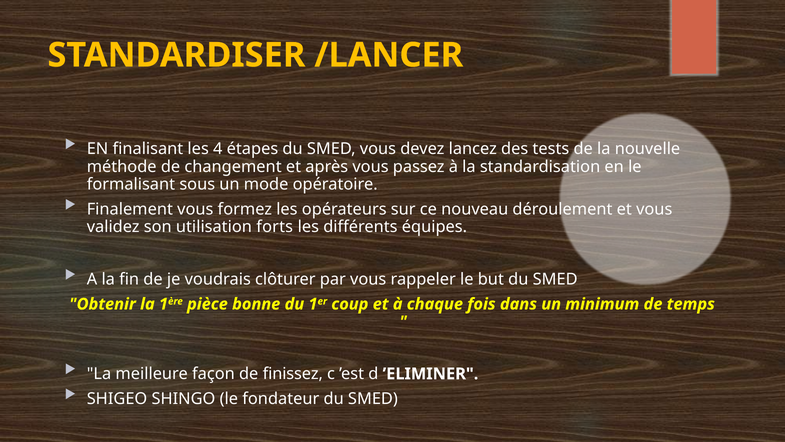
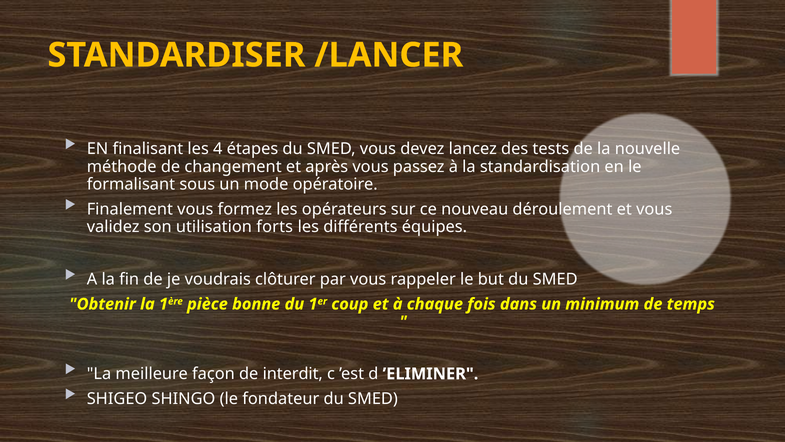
finissez: finissez -> interdit (293, 374)
